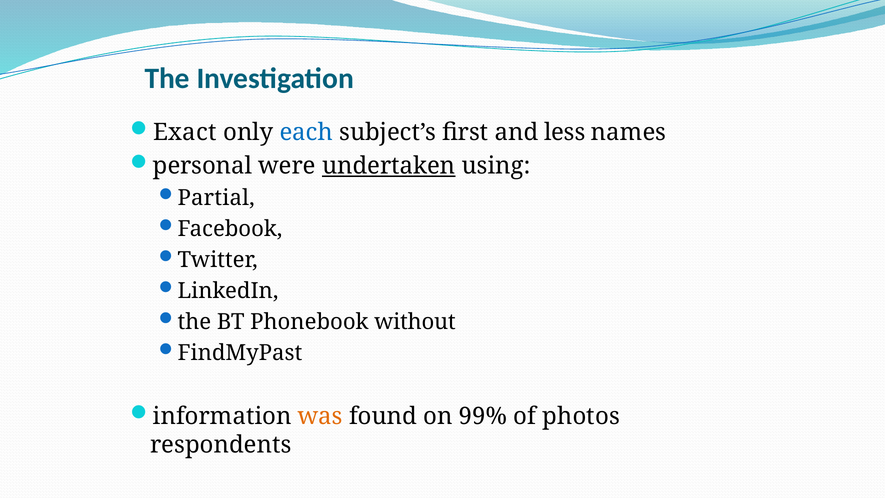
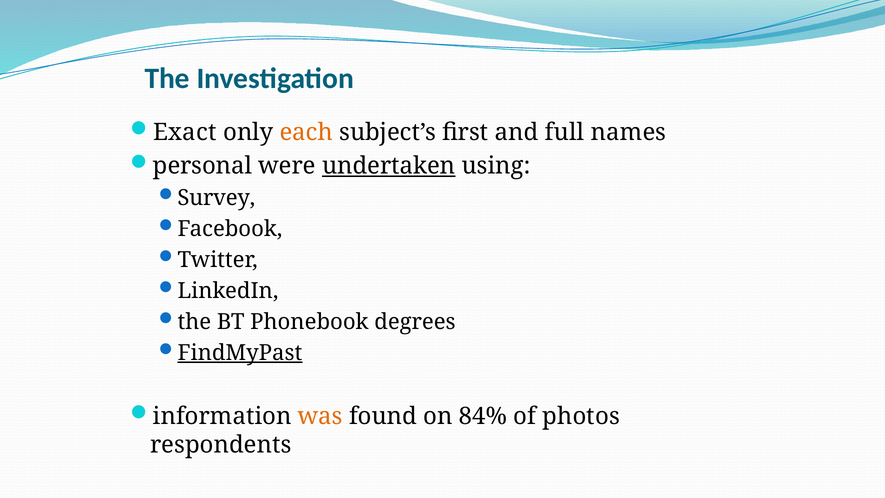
each colour: blue -> orange (306, 132)
less: less -> full (565, 132)
Partial: Partial -> Survey (216, 198)
without: without -> degrees (415, 322)
FindMyPast underline: none -> present (240, 353)
99%: 99% -> 84% (483, 416)
